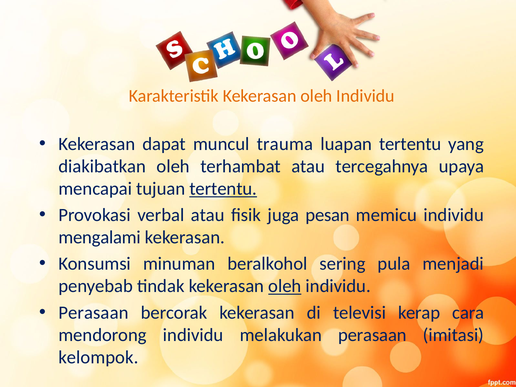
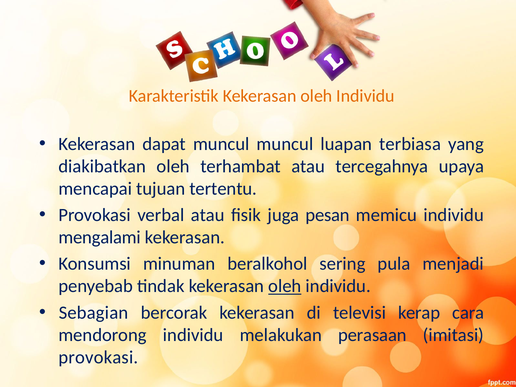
muncul trauma: trauma -> muncul (285, 144)
luapan tertentu: tertentu -> terbiasa (410, 144)
tertentu underline: present -> none (223, 189)
Perasaan: Perasaan -> Sebagian (93, 313)
kelompok: kelompok -> provokasi (98, 357)
